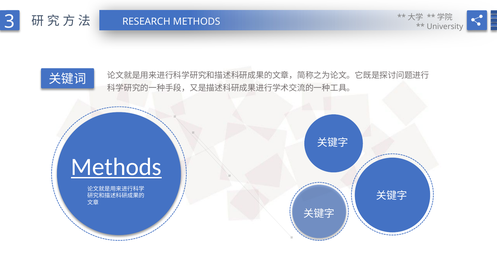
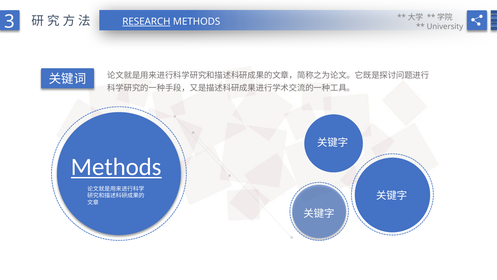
RESEARCH underline: none -> present (146, 22)
